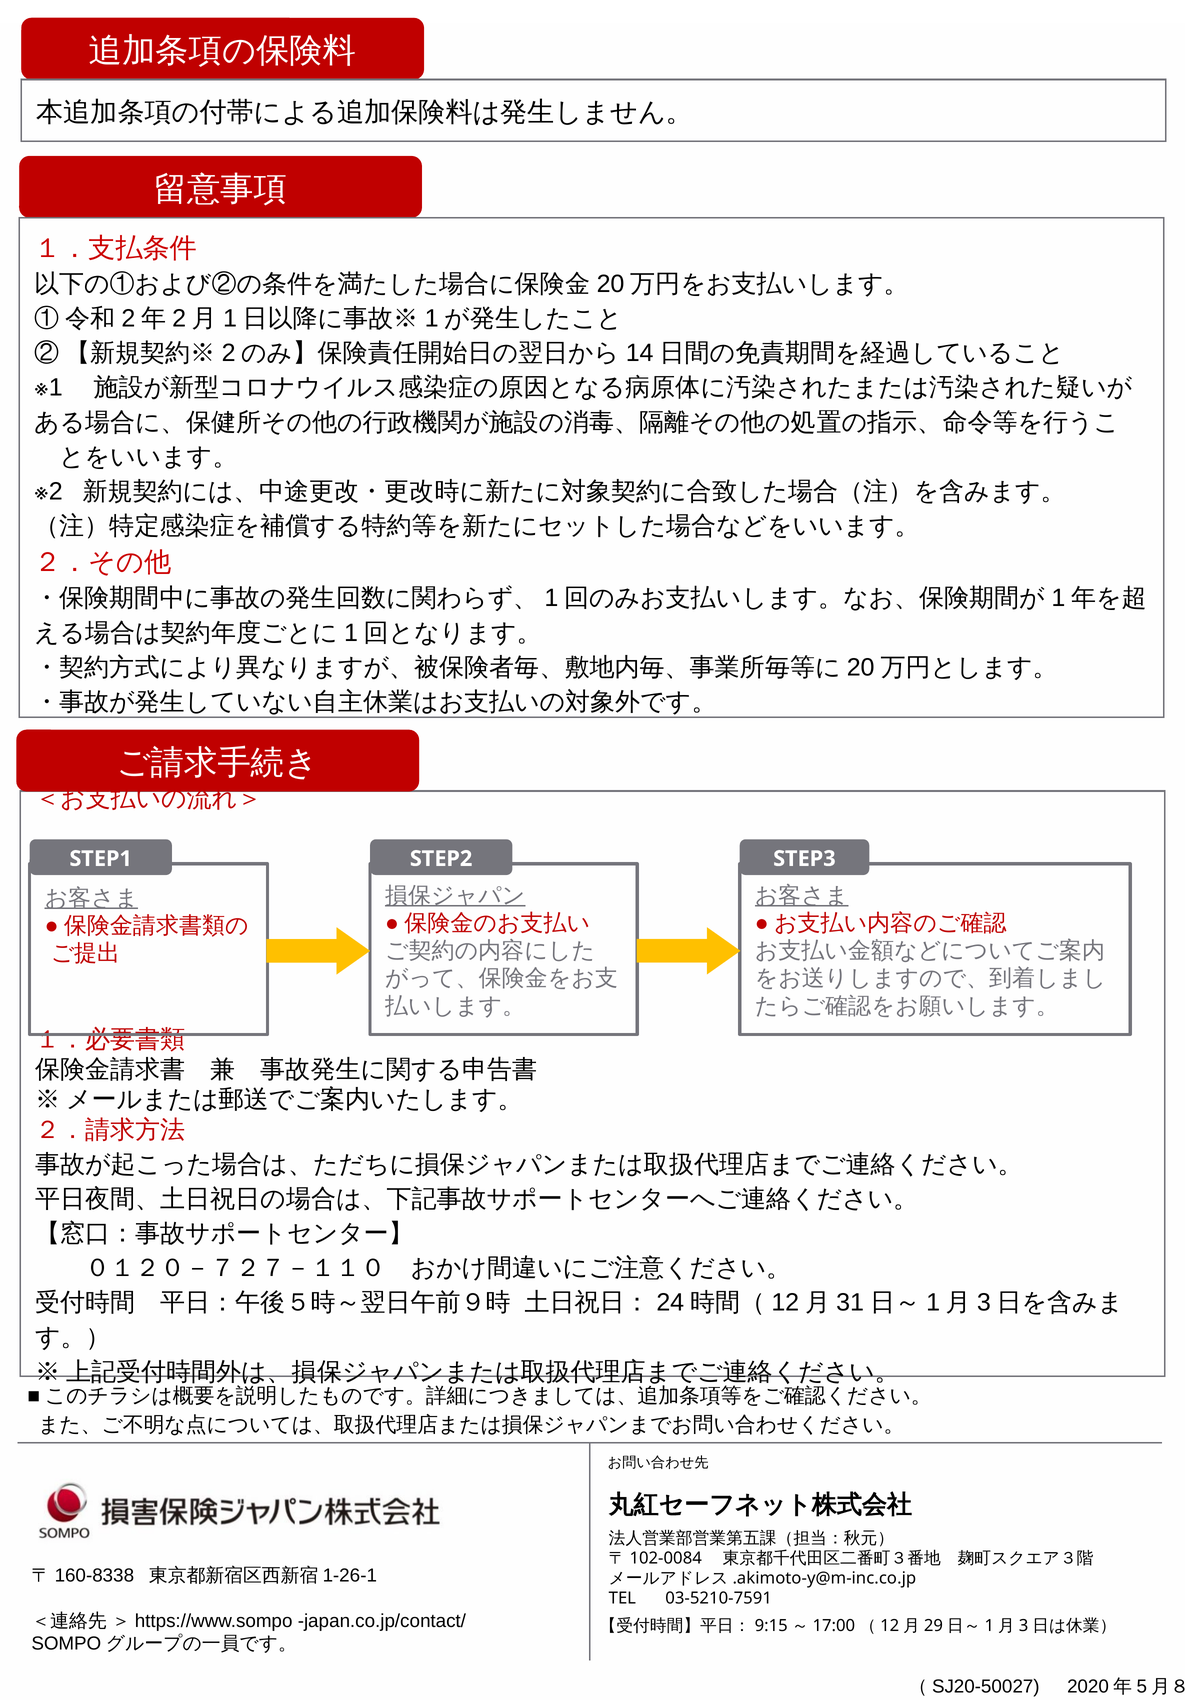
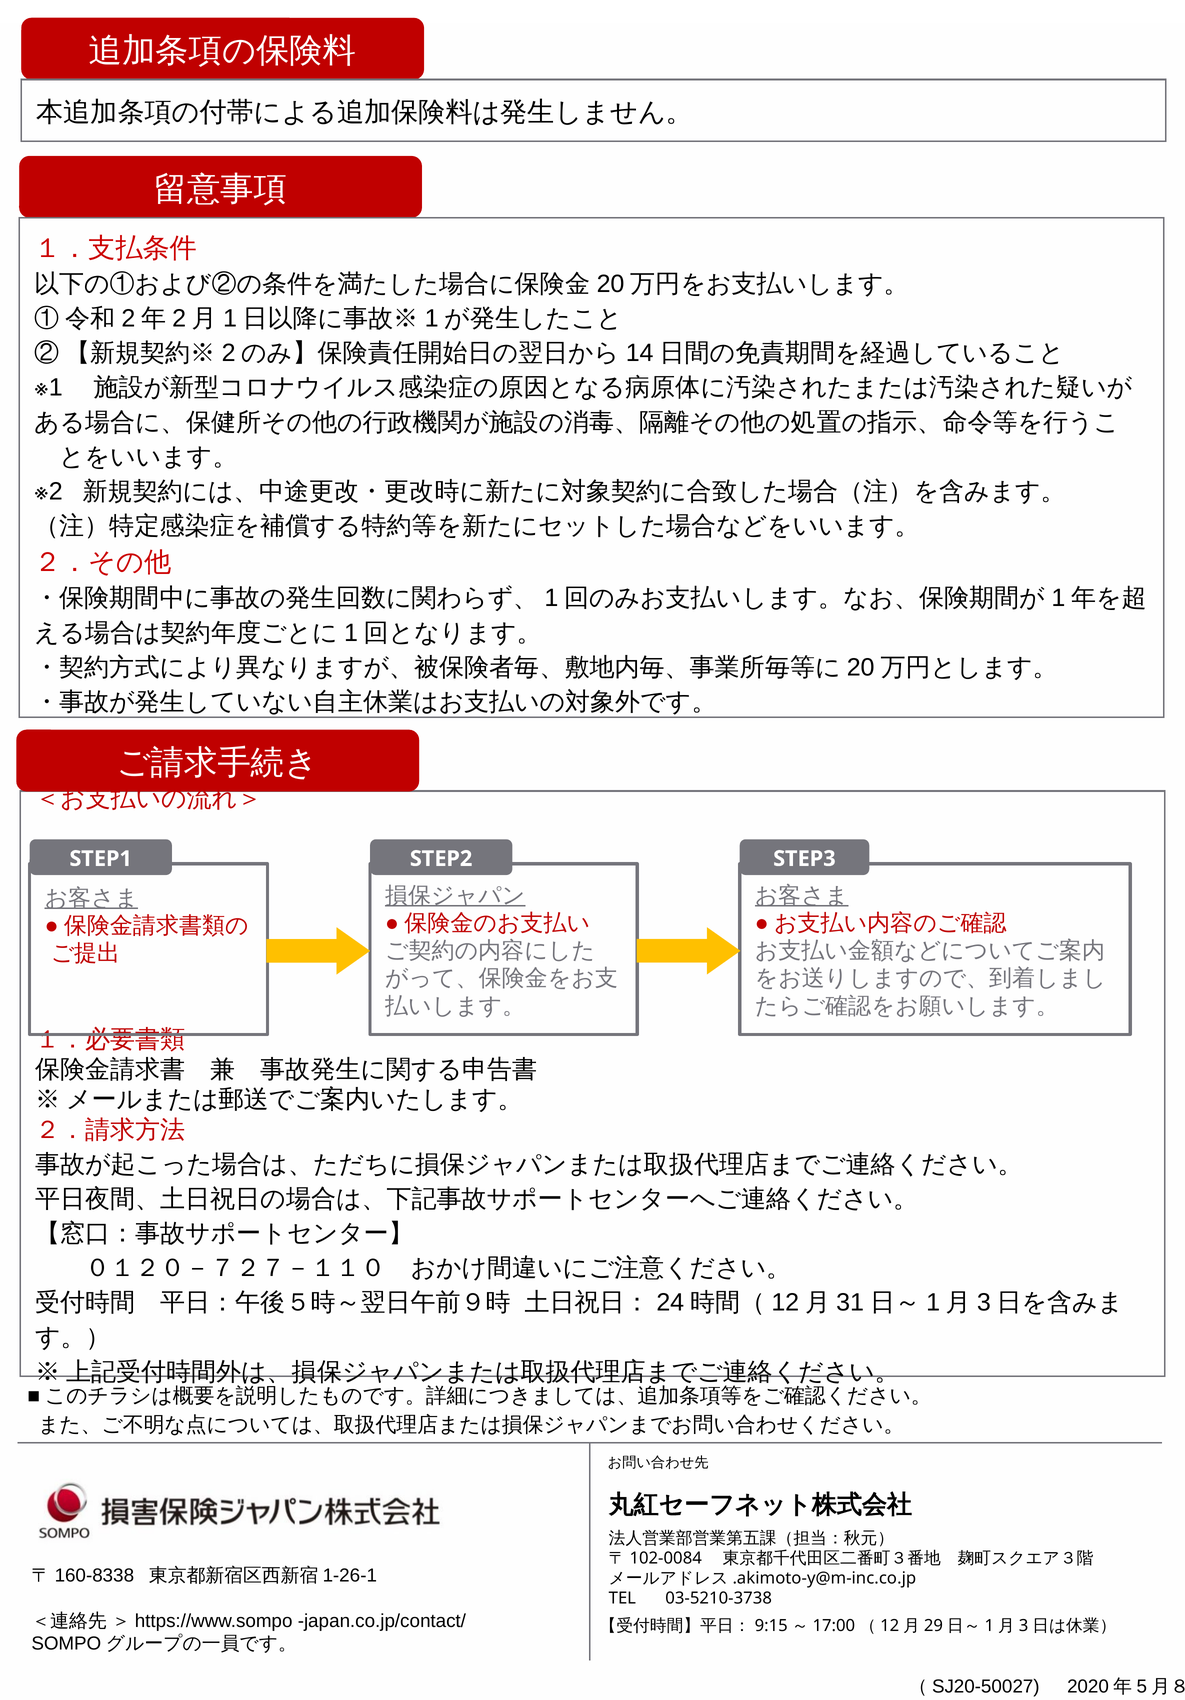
03-5210-7591: 03-5210-7591 -> 03-5210-3738 (719, 1598)
